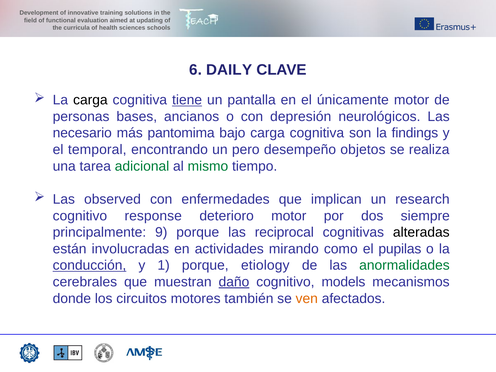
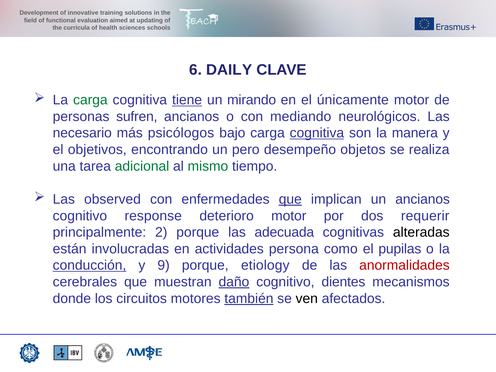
carga colour: black -> green (90, 100)
pantalla: pantalla -> mirando (252, 100)
bases: bases -> sufren (137, 117)
depresión: depresión -> mediando (301, 117)
pantomima: pantomima -> psicólogos (181, 133)
cognitiva underline: none -> present (317, 133)
findings: findings -> manera (415, 133)
temporal: temporal -> objetivos (97, 150)
que underline: none -> present (290, 199)
un research: research -> ancianos (423, 199)
siempre: siempre -> requerir (425, 216)
9: 9 -> 2 (161, 232)
reciprocal: reciprocal -> adecuada (284, 232)
mirando: mirando -> persona (294, 249)
1: 1 -> 9 (164, 265)
anormalidades colour: green -> red (404, 265)
models: models -> dientes (343, 282)
también underline: none -> present (249, 298)
ven colour: orange -> black (307, 298)
